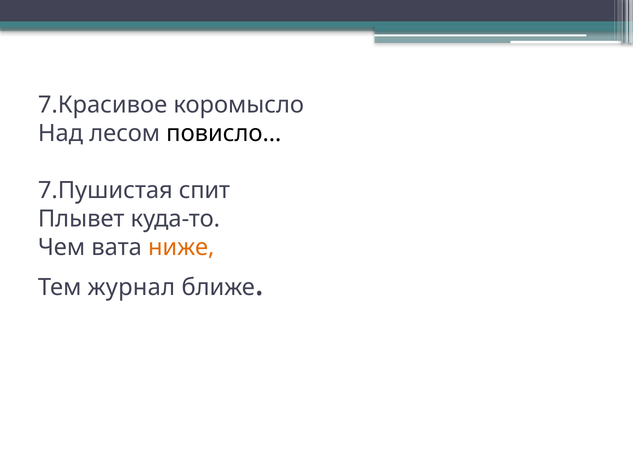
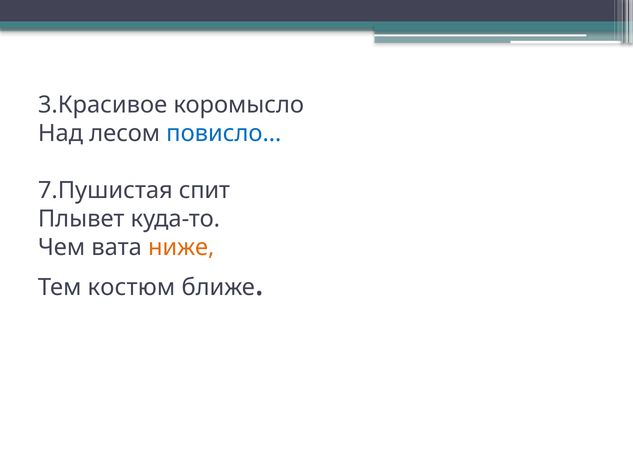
7.Красивое: 7.Красивое -> 3.Красивое (103, 105)
повисло… colour: black -> blue (224, 133)
журнал: журнал -> костюм (131, 287)
